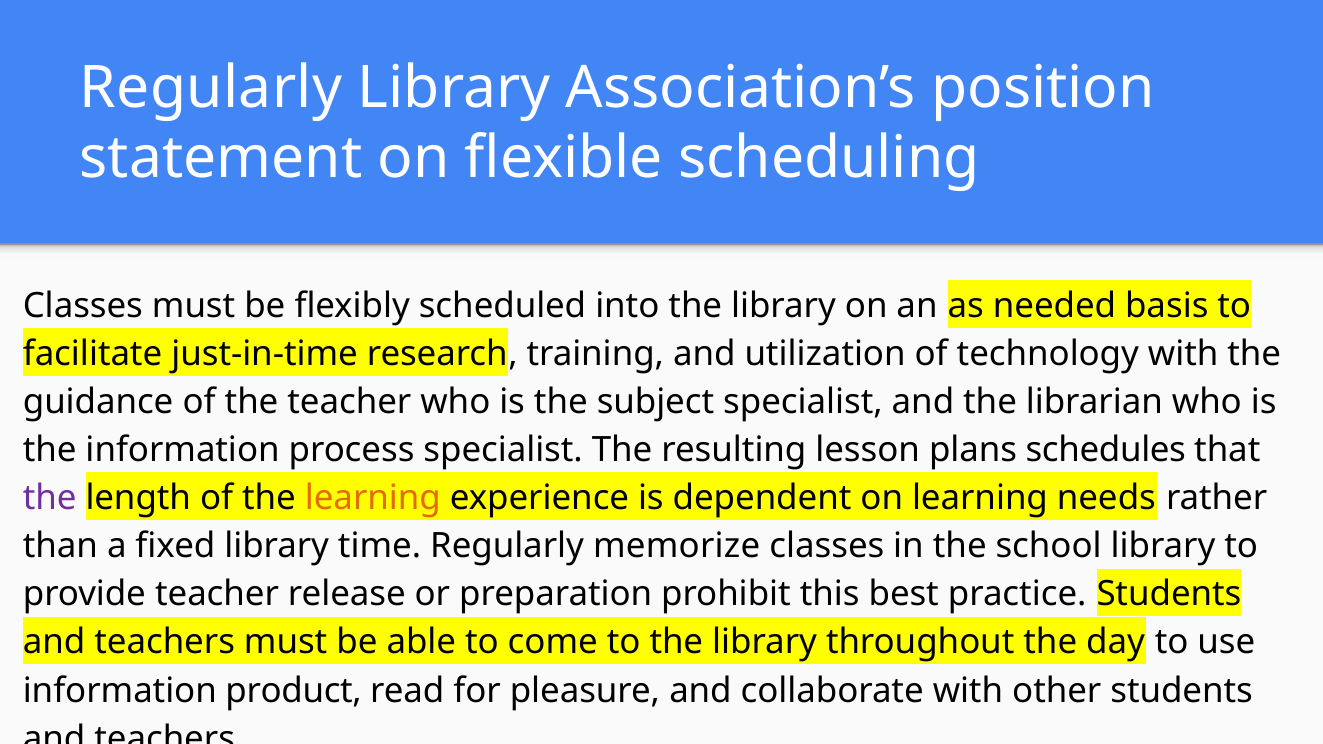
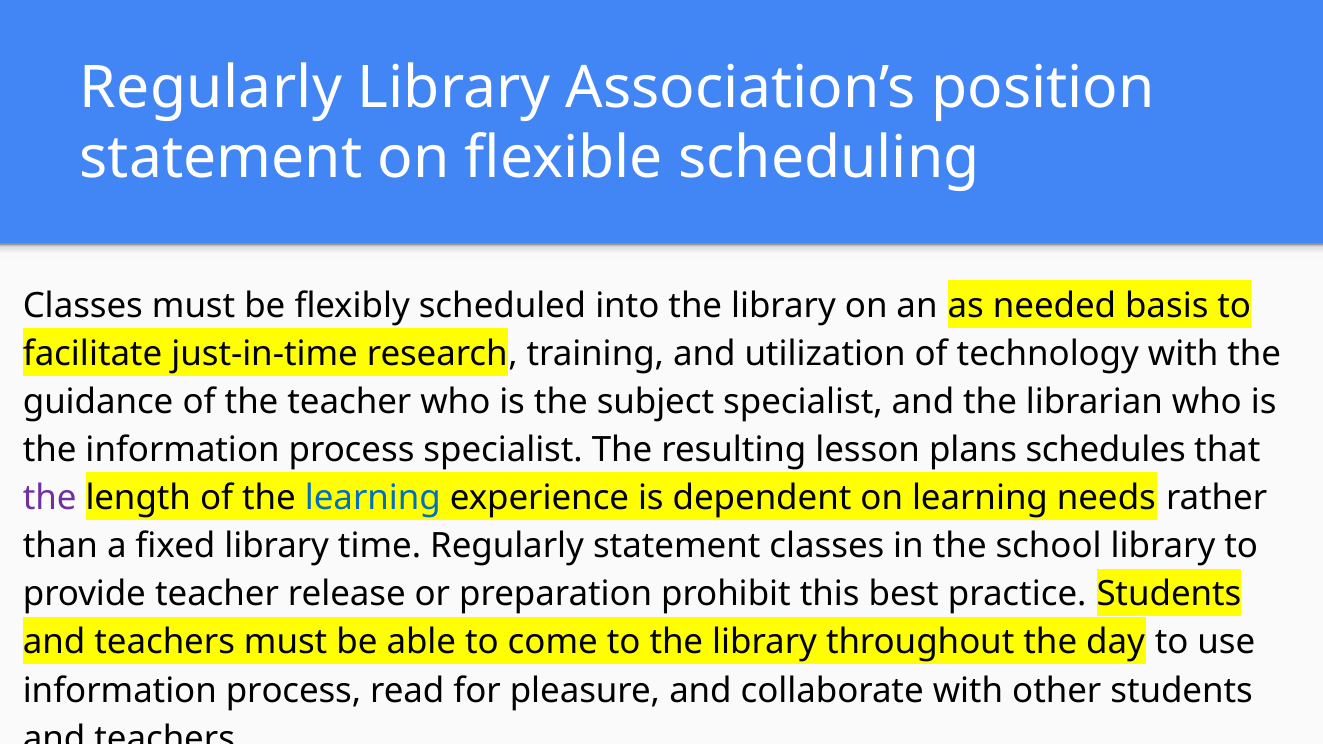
learning colour: orange -> blue (373, 498)
Regularly memorize: memorize -> statement (677, 546)
product: product -> process (294, 691)
